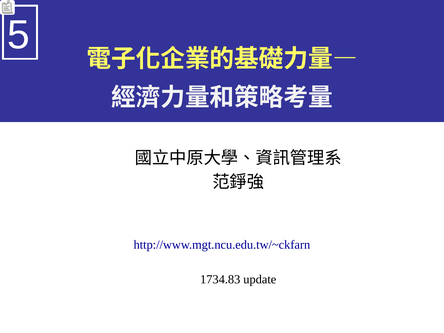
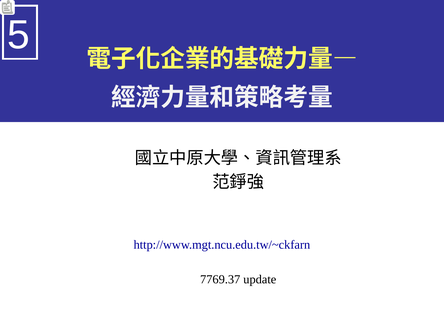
1734.83: 1734.83 -> 7769.37 (220, 279)
